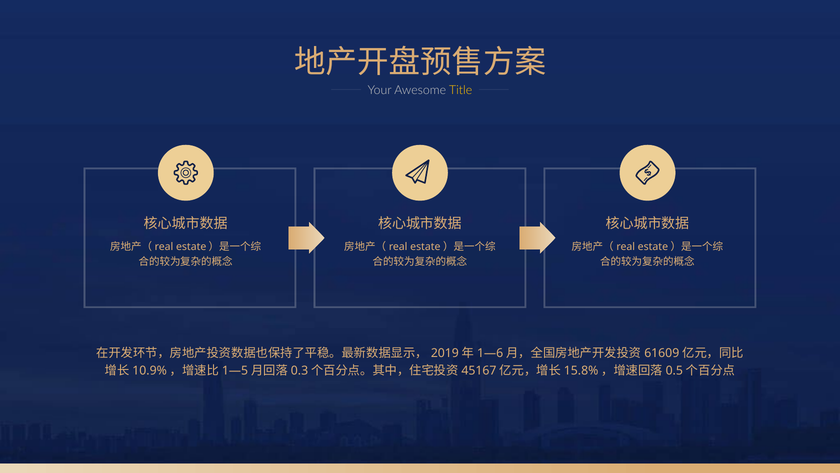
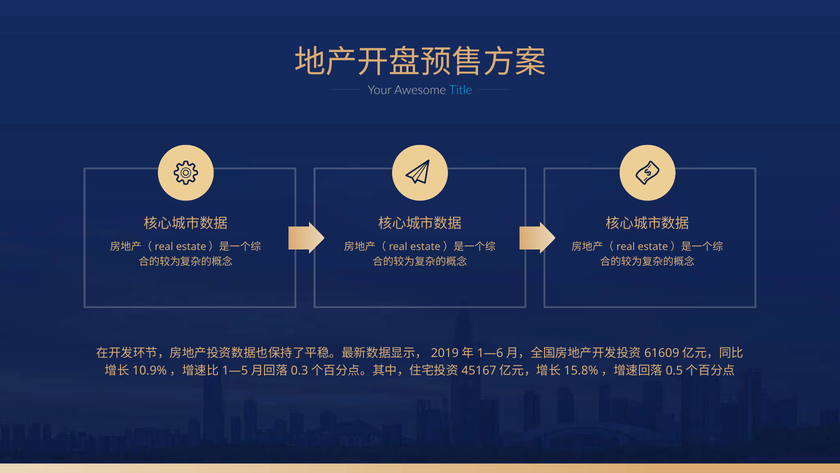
Title colour: yellow -> light blue (461, 90)
